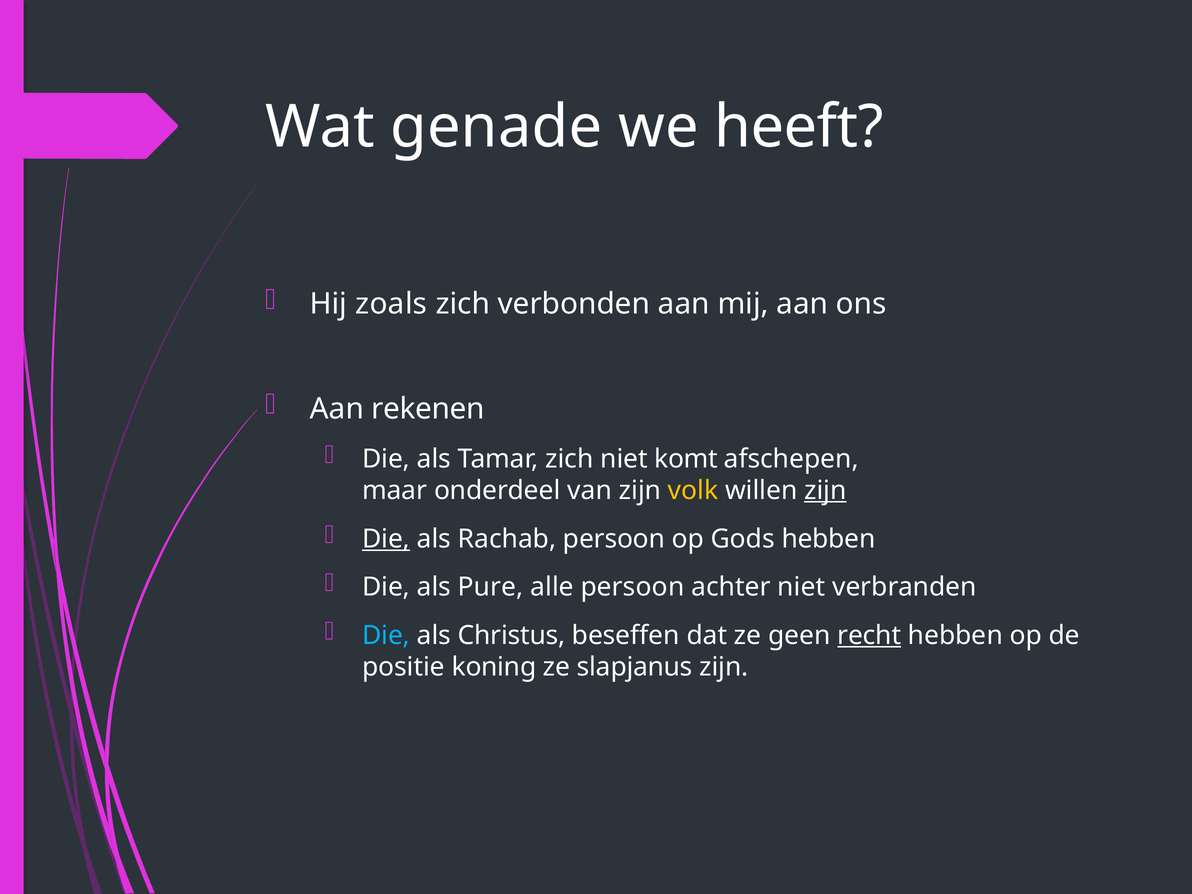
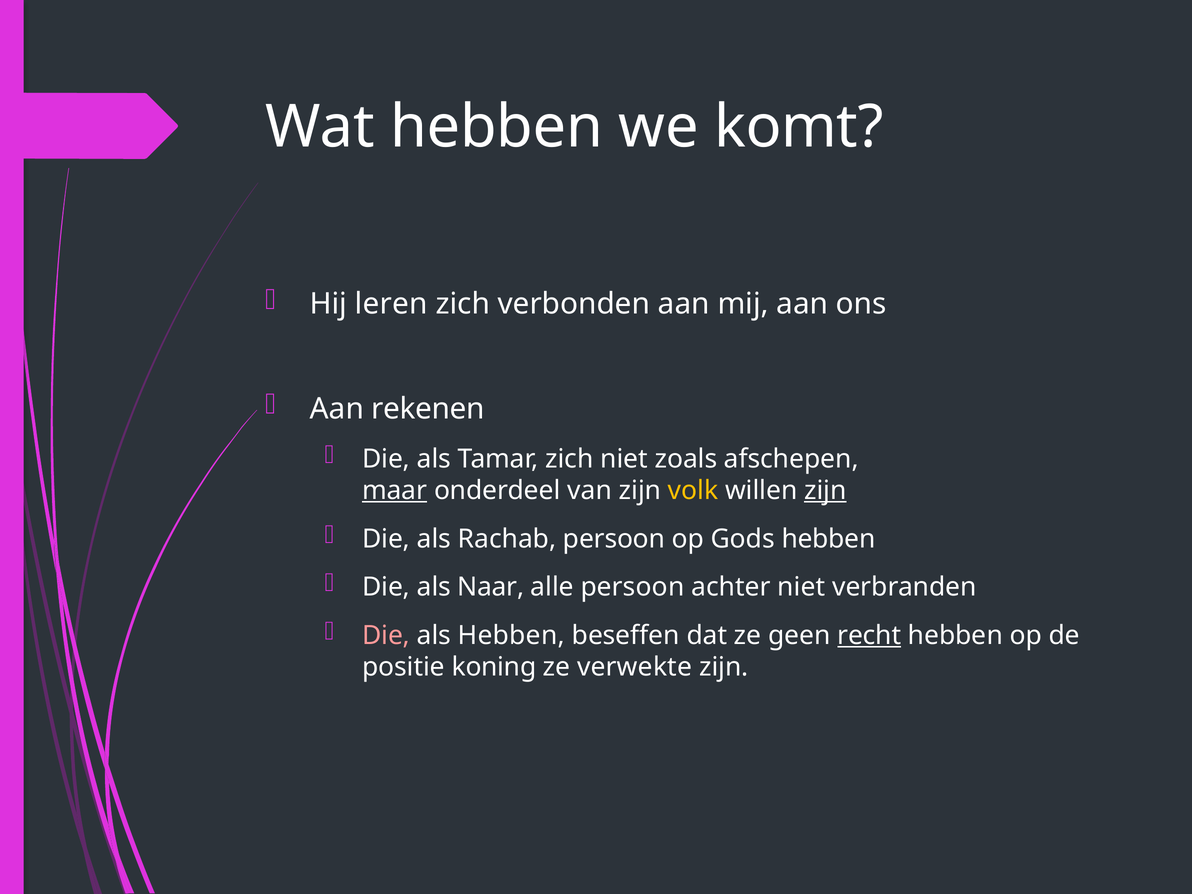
Wat genade: genade -> hebben (497, 127)
heeft: heeft -> komt (799, 127)
zoals: zoals -> leren (391, 304)
komt: komt -> zoals (686, 459)
maar underline: none -> present (395, 490)
Die underline: present -> none (386, 539)
Pure: Pure -> Naar (491, 587)
Die colour: light blue -> pink (386, 635)
als Christus: Christus -> Hebben (511, 635)
slapjanus: slapjanus -> verwekte (635, 667)
